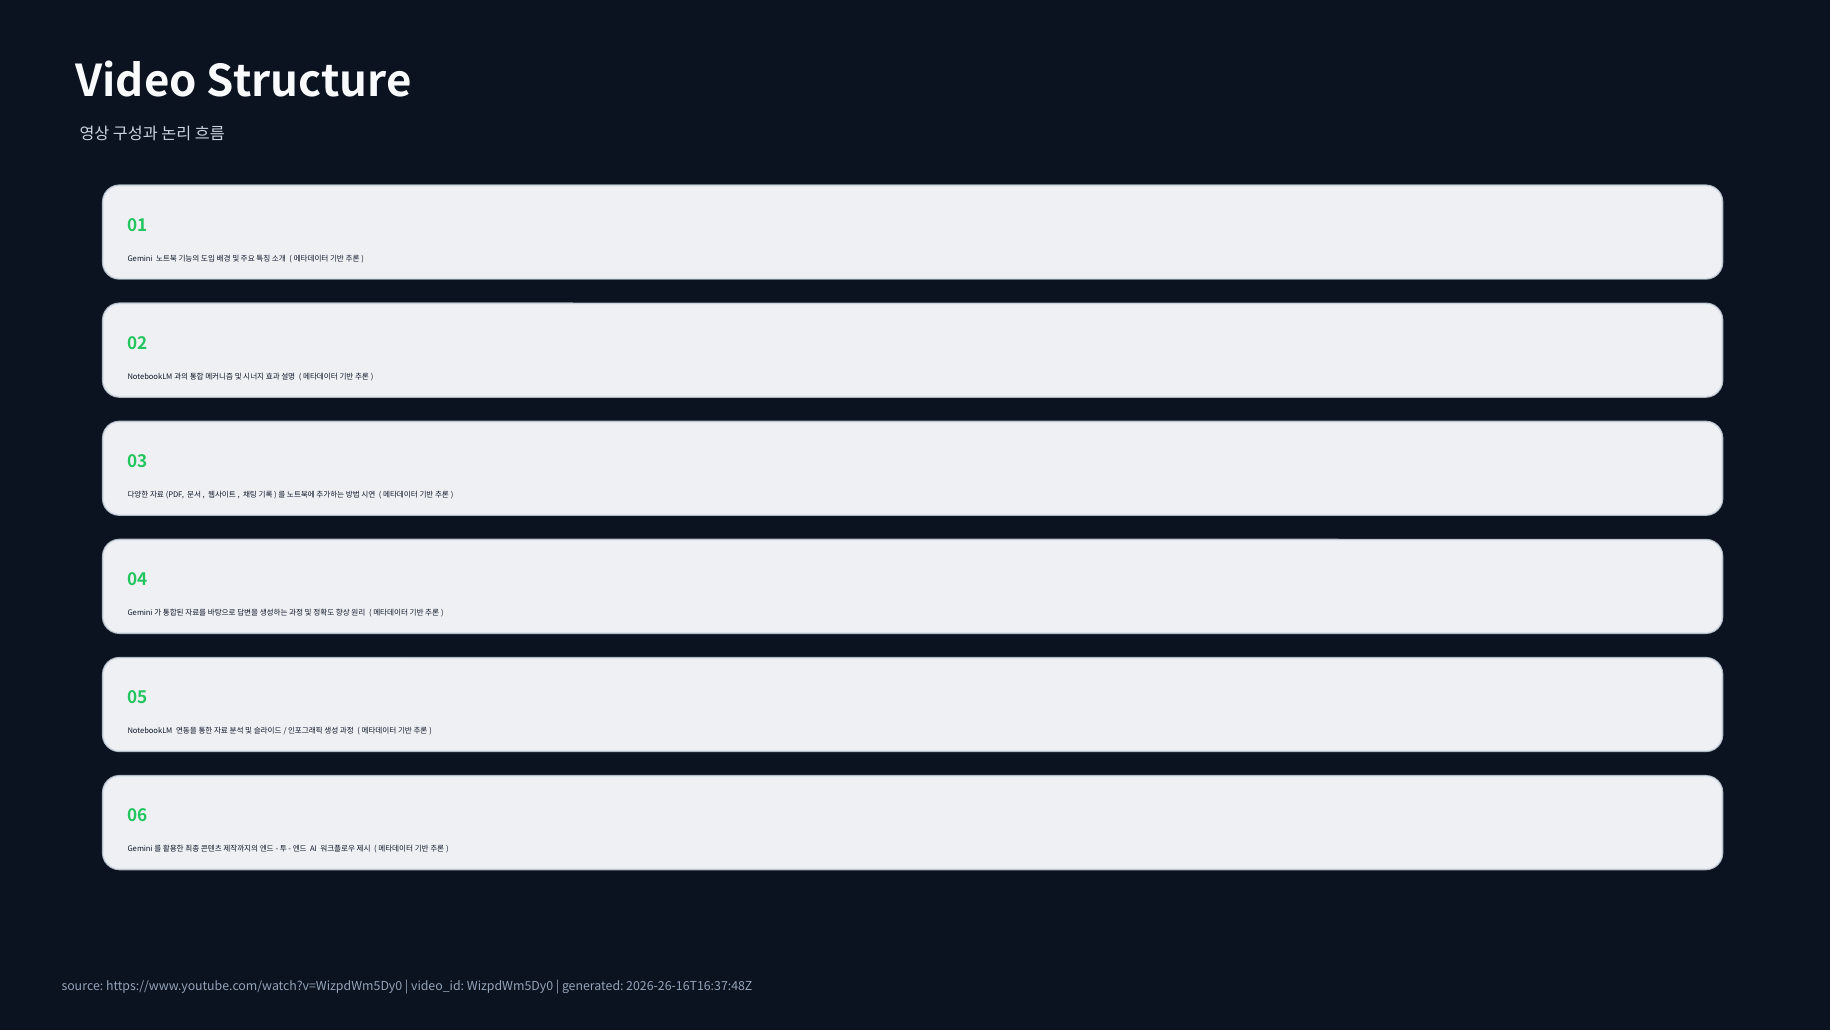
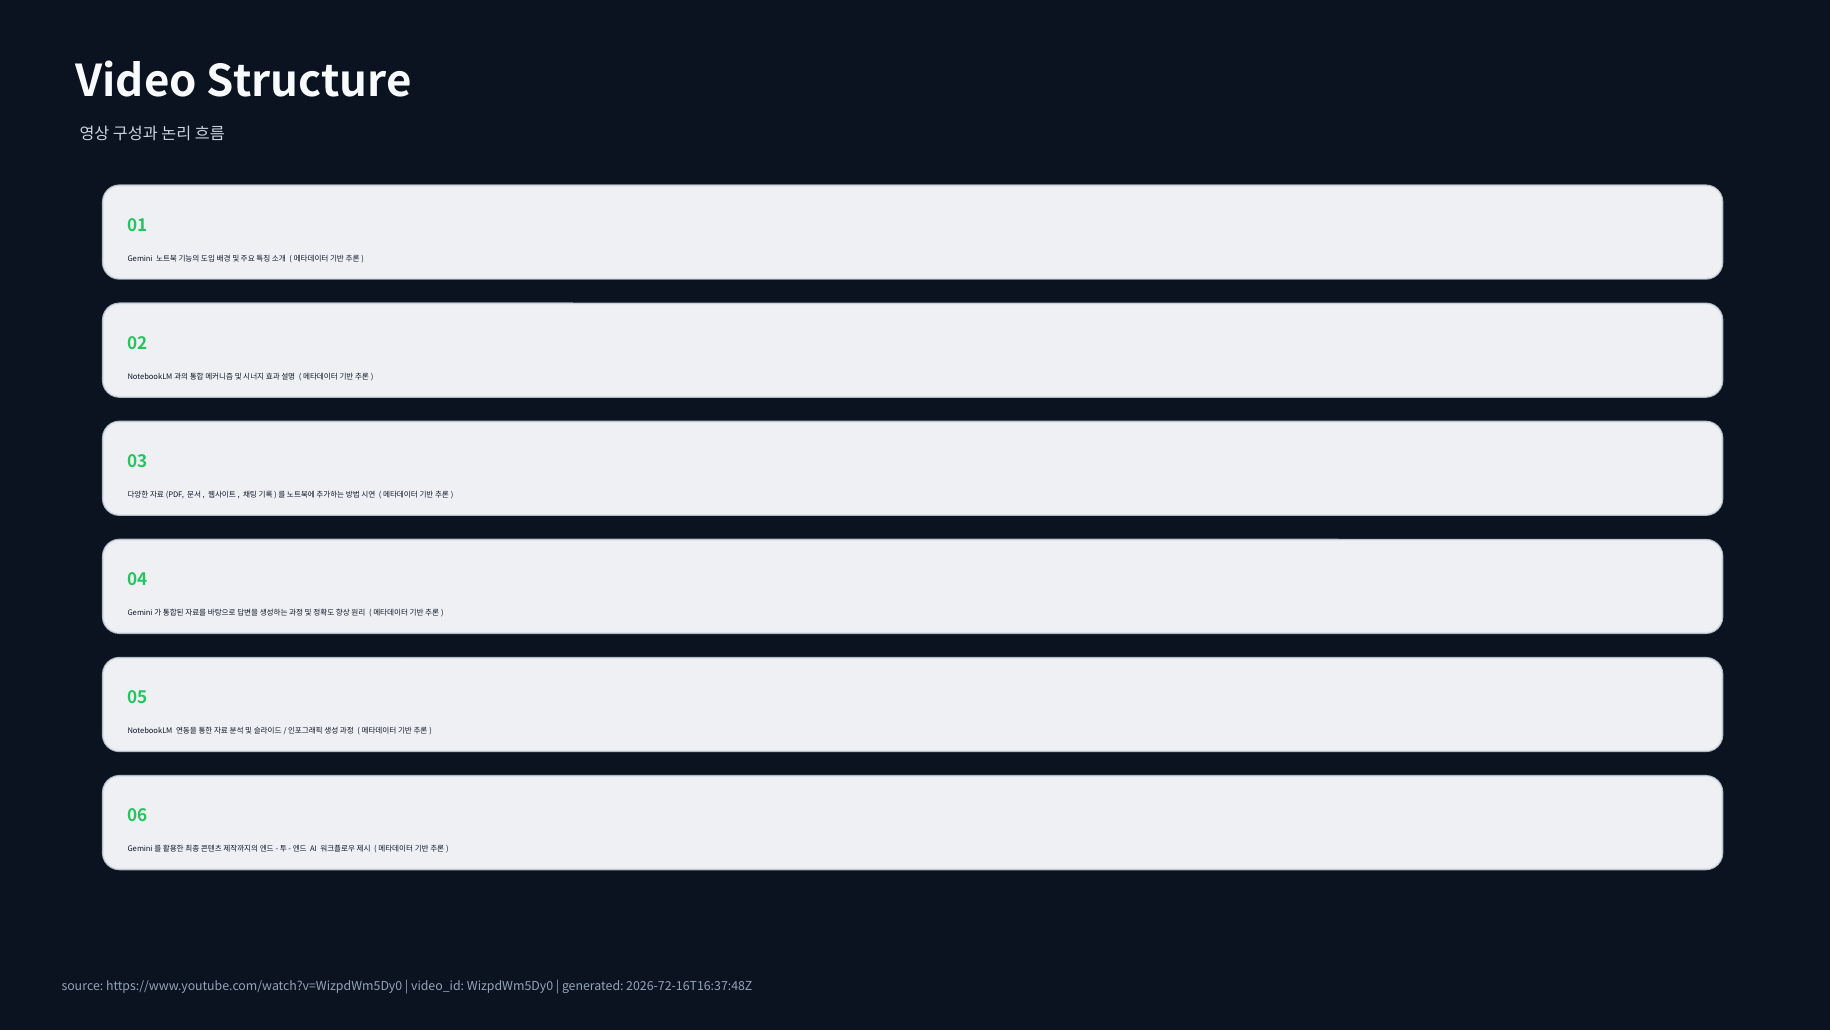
2026-26-16T16:37:48Z: 2026-26-16T16:37:48Z -> 2026-72-16T16:37:48Z (689, 986)
